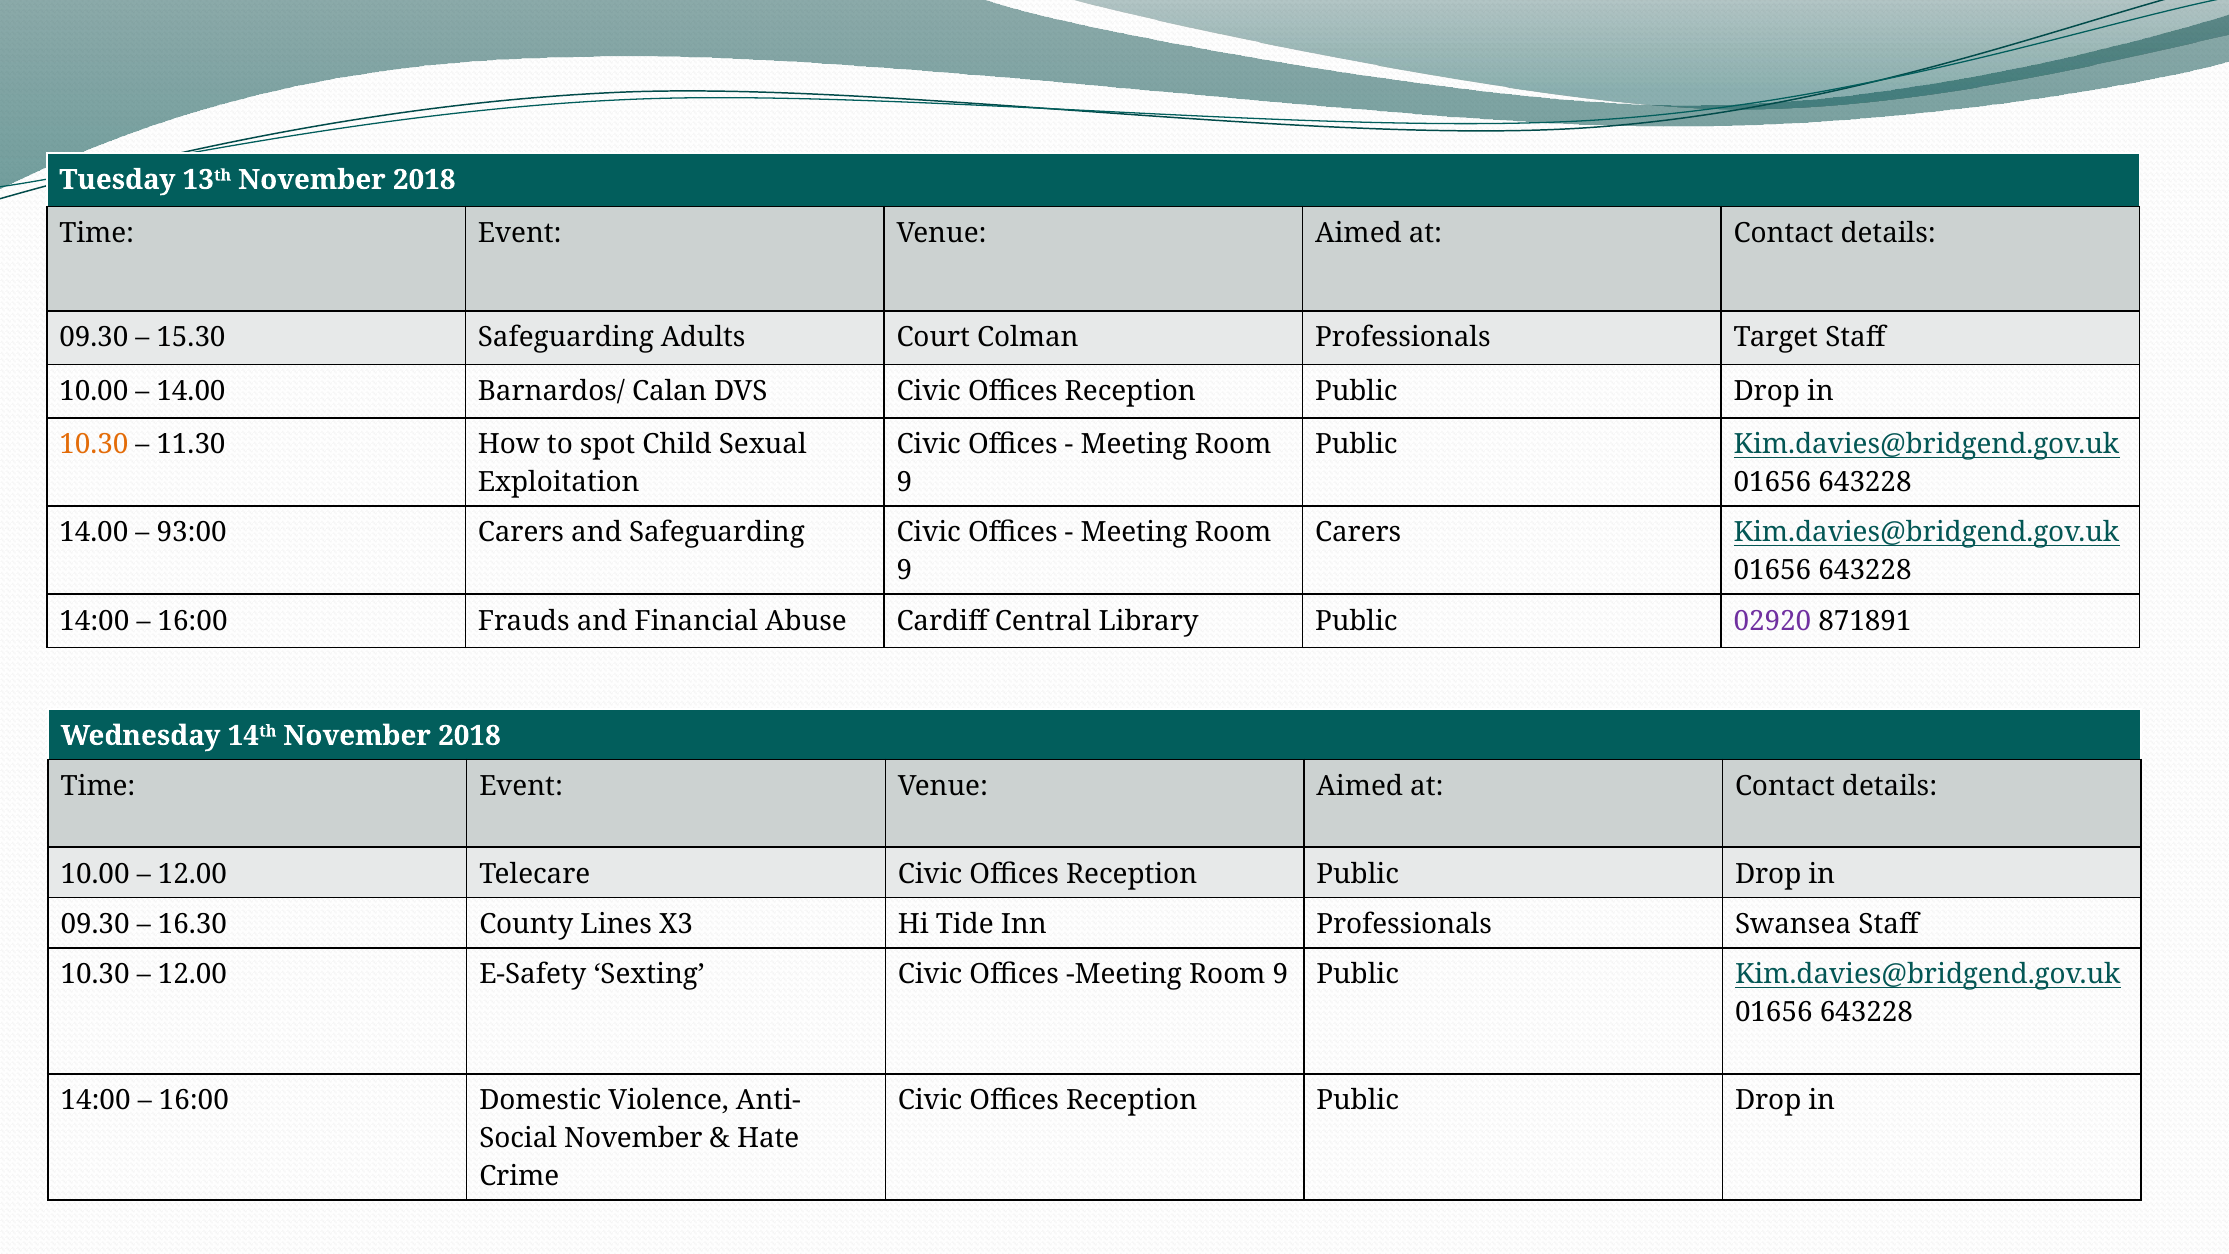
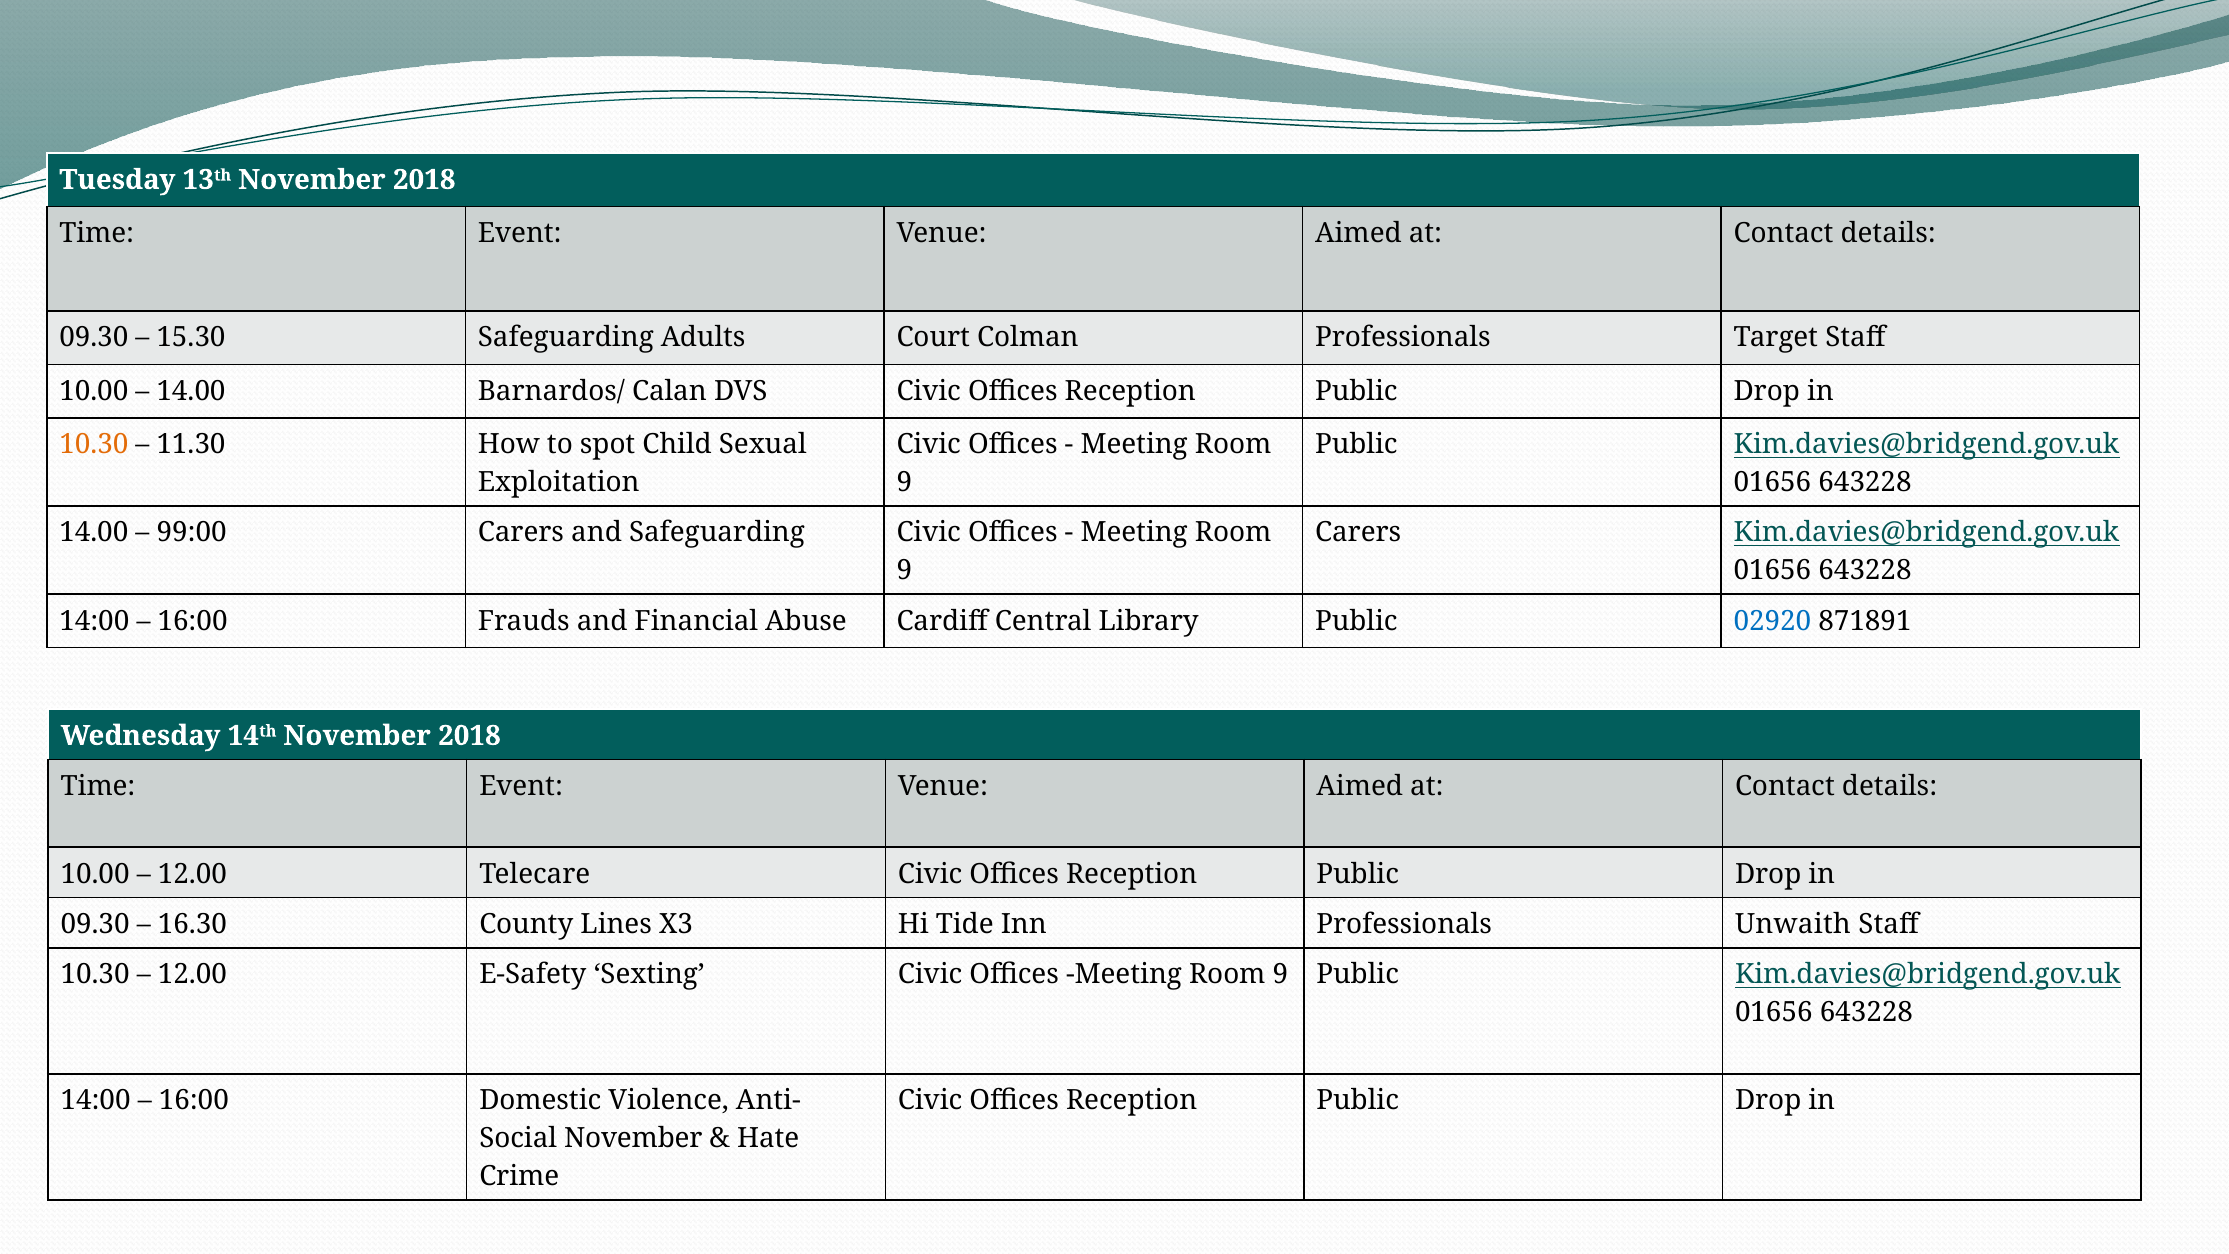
93:00: 93:00 -> 99:00 (192, 533)
02920 colour: purple -> blue (1773, 621)
Swansea: Swansea -> Unwaith (1793, 924)
